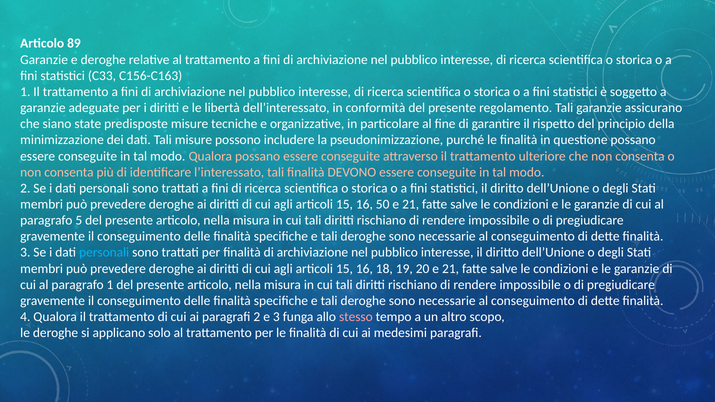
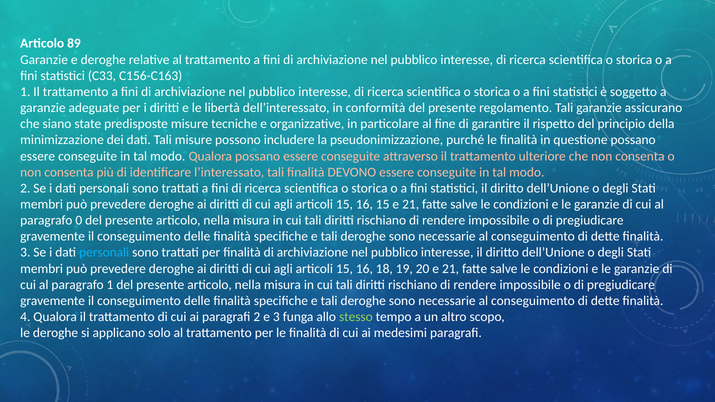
16 50: 50 -> 15 (383, 204)
5: 5 -> 0 (79, 221)
stesso colour: pink -> light green (356, 317)
